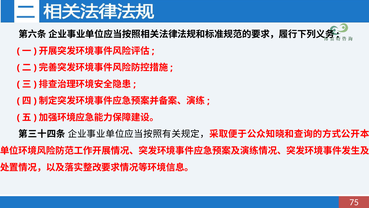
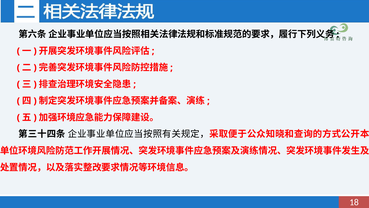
75: 75 -> 18 (354, 202)
